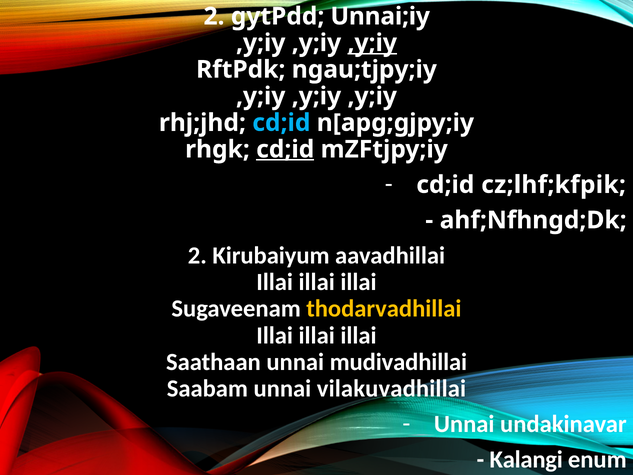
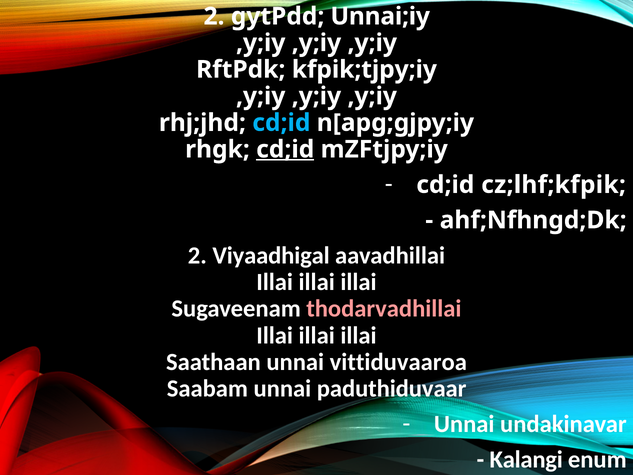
,y;iy underline: present -> none (372, 43)
ngau;tjpy;iy: ngau;tjpy;iy -> kfpik;tjpy;iy (364, 70)
Kirubaiyum: Kirubaiyum -> Viyaadhigal (271, 255)
thodarvadhillai colour: yellow -> pink (384, 309)
mudivadhillai: mudivadhillai -> vittiduvaaroa (398, 362)
vilakuvadhillai: vilakuvadhillai -> paduthiduvaar (392, 388)
